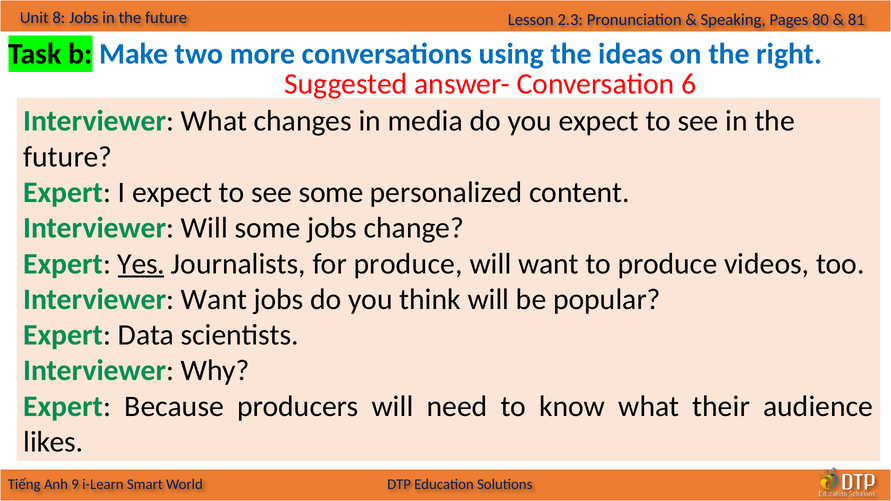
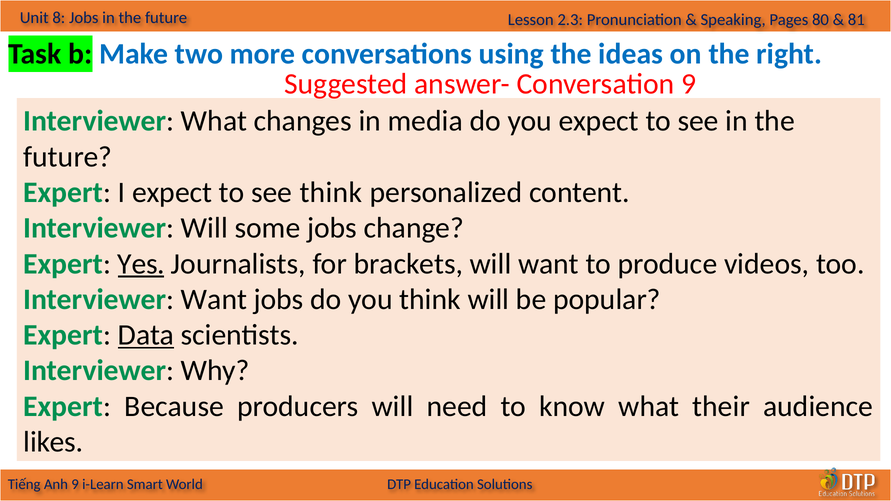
Conversation 6: 6 -> 9 (689, 84)
see some: some -> think (331, 193)
for produce: produce -> brackets (408, 264)
Data underline: none -> present (146, 335)
